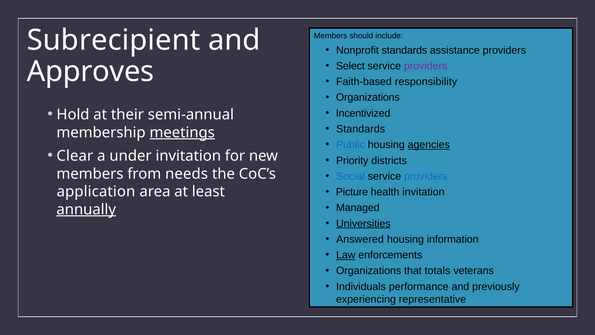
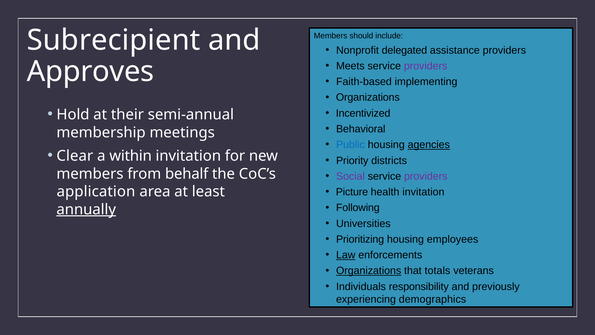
Nonprofit standards: standards -> delegated (404, 50)
Select: Select -> Meets (350, 66)
responsibility: responsibility -> implementing (426, 82)
Standards: Standards -> Behavioral (361, 129)
meetings underline: present -> none (182, 132)
under: under -> within (131, 156)
needs: needs -> behalf (187, 174)
Social colour: blue -> purple (350, 176)
providers colour: blue -> purple (426, 176)
Managed: Managed -> Following (358, 208)
Universities underline: present -> none (363, 223)
Answered: Answered -> Prioritizing (360, 239)
information: information -> employees (453, 239)
Organizations underline: none -> present (369, 271)
performance: performance -> responsibility (419, 286)
representative: representative -> demographics (432, 299)
